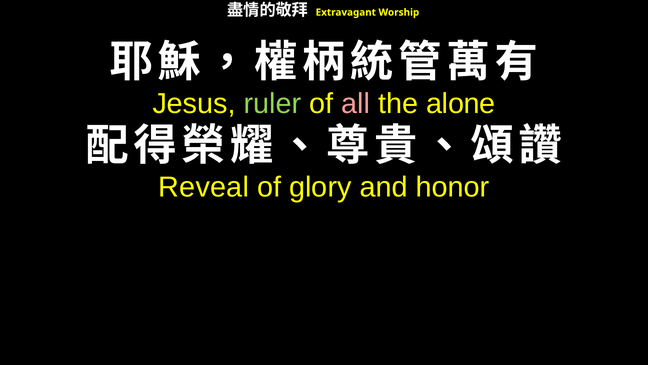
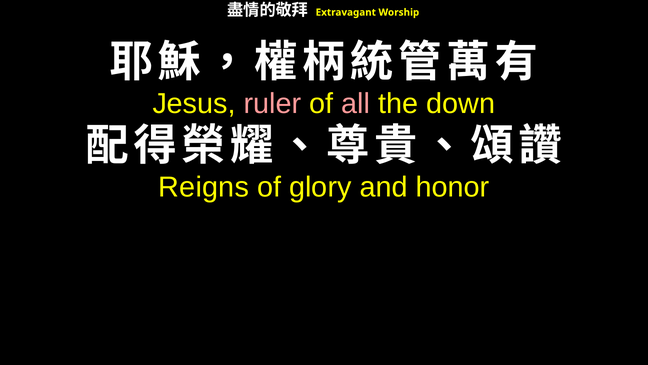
ruler colour: light green -> pink (273, 103)
alone: alone -> down (461, 103)
Reveal: Reveal -> Reigns (204, 187)
